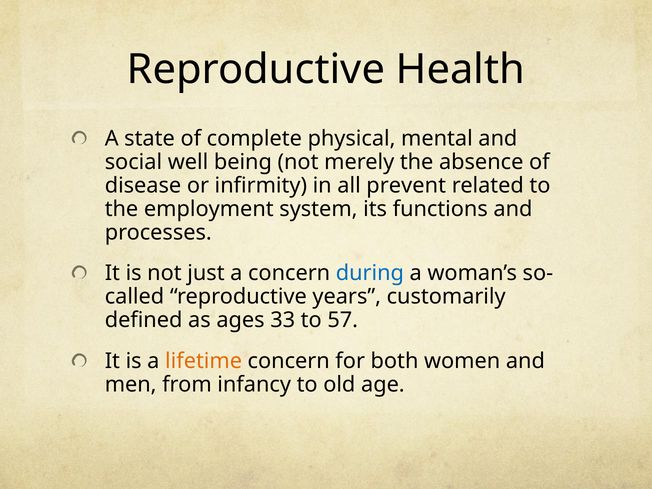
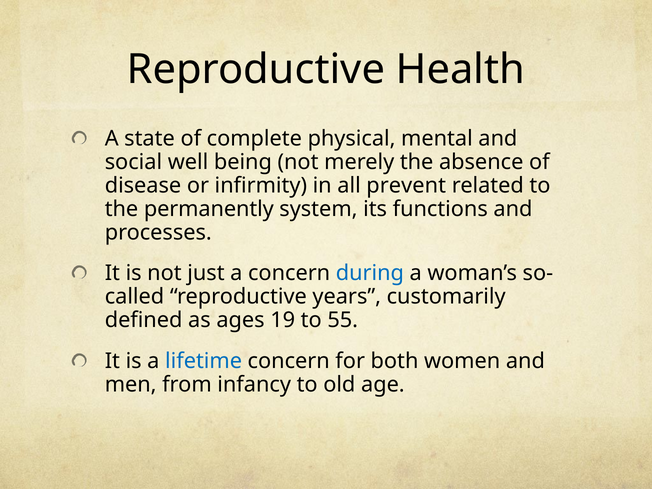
employment: employment -> permanently (209, 209)
33: 33 -> 19 (283, 320)
57: 57 -> 55 (343, 320)
lifetime colour: orange -> blue (204, 361)
